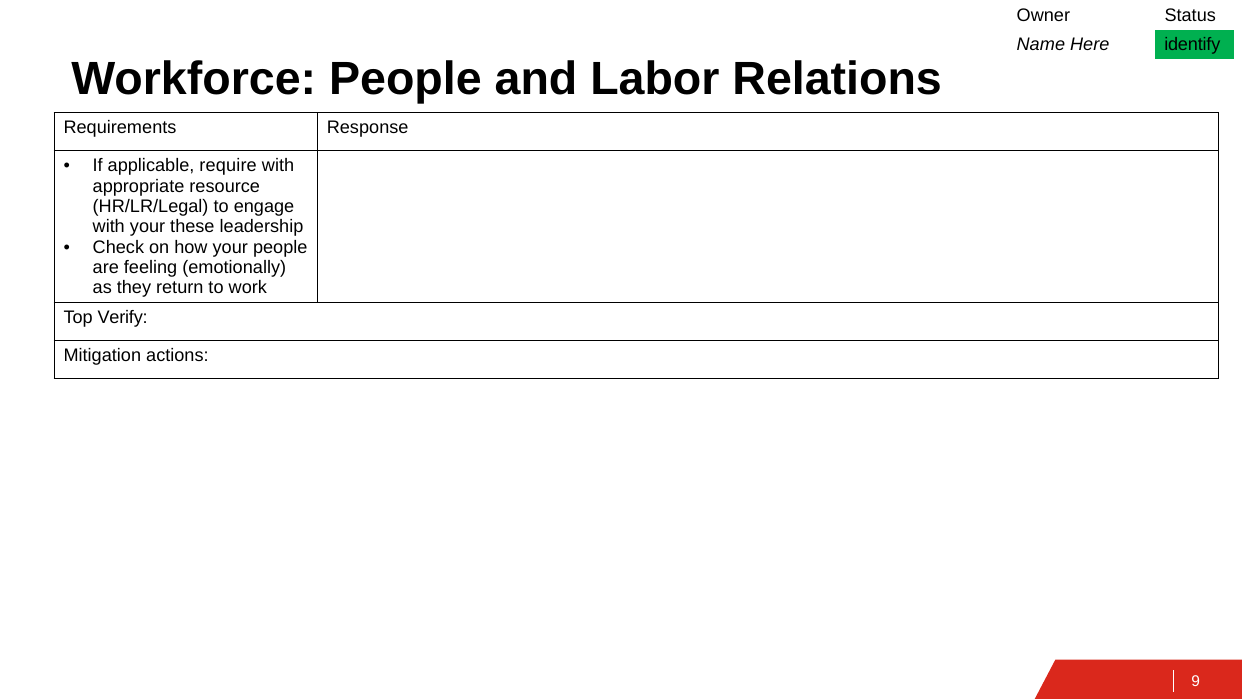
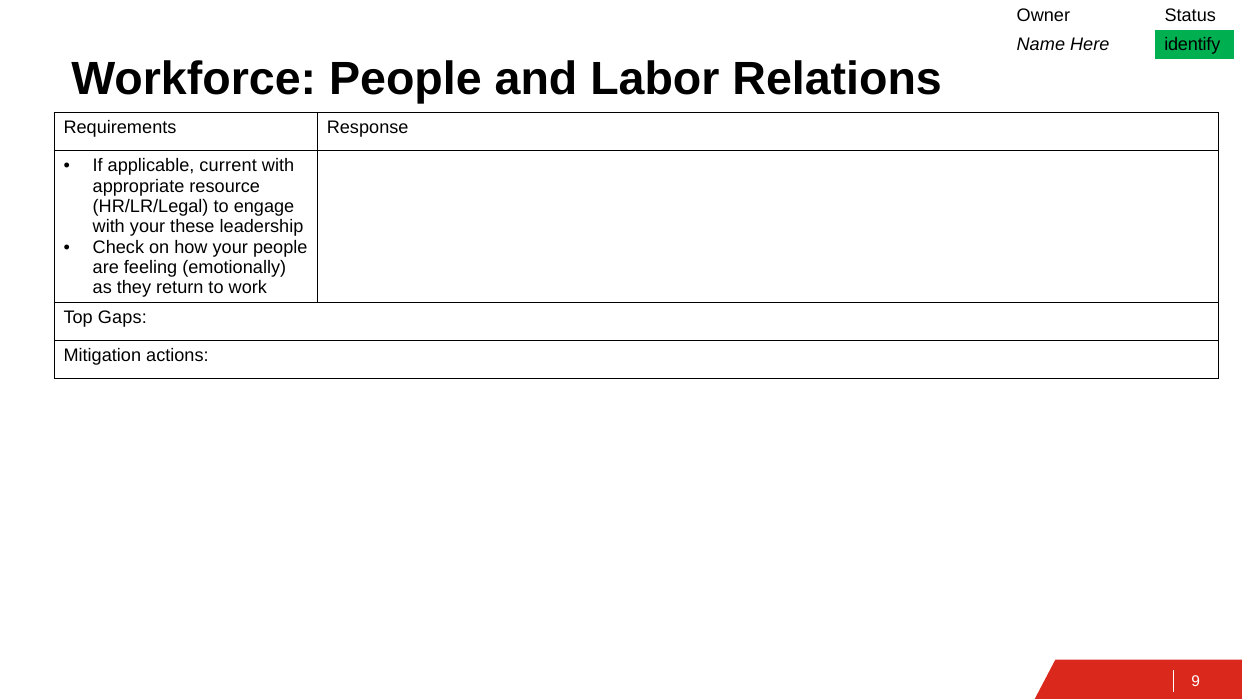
require: require -> current (228, 166)
Verify: Verify -> Gaps (122, 317)
